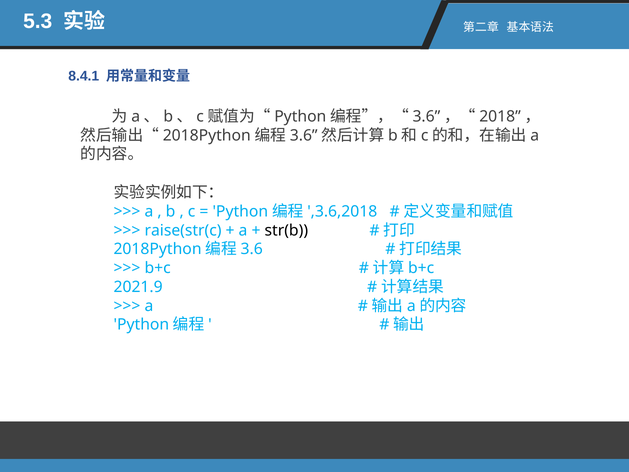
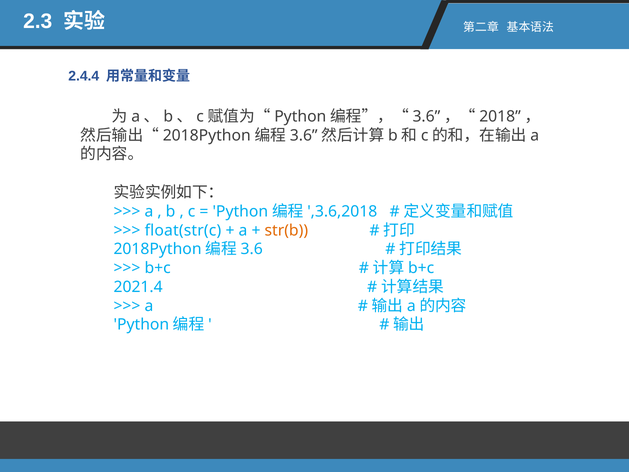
5.3: 5.3 -> 2.3 (38, 22)
8.4.1: 8.4.1 -> 2.4.4 (84, 76)
raise(str(c: raise(str(c -> float(str(c (183, 230)
str(b colour: black -> orange (286, 230)
2021.9: 2021.9 -> 2021.4 (138, 287)
